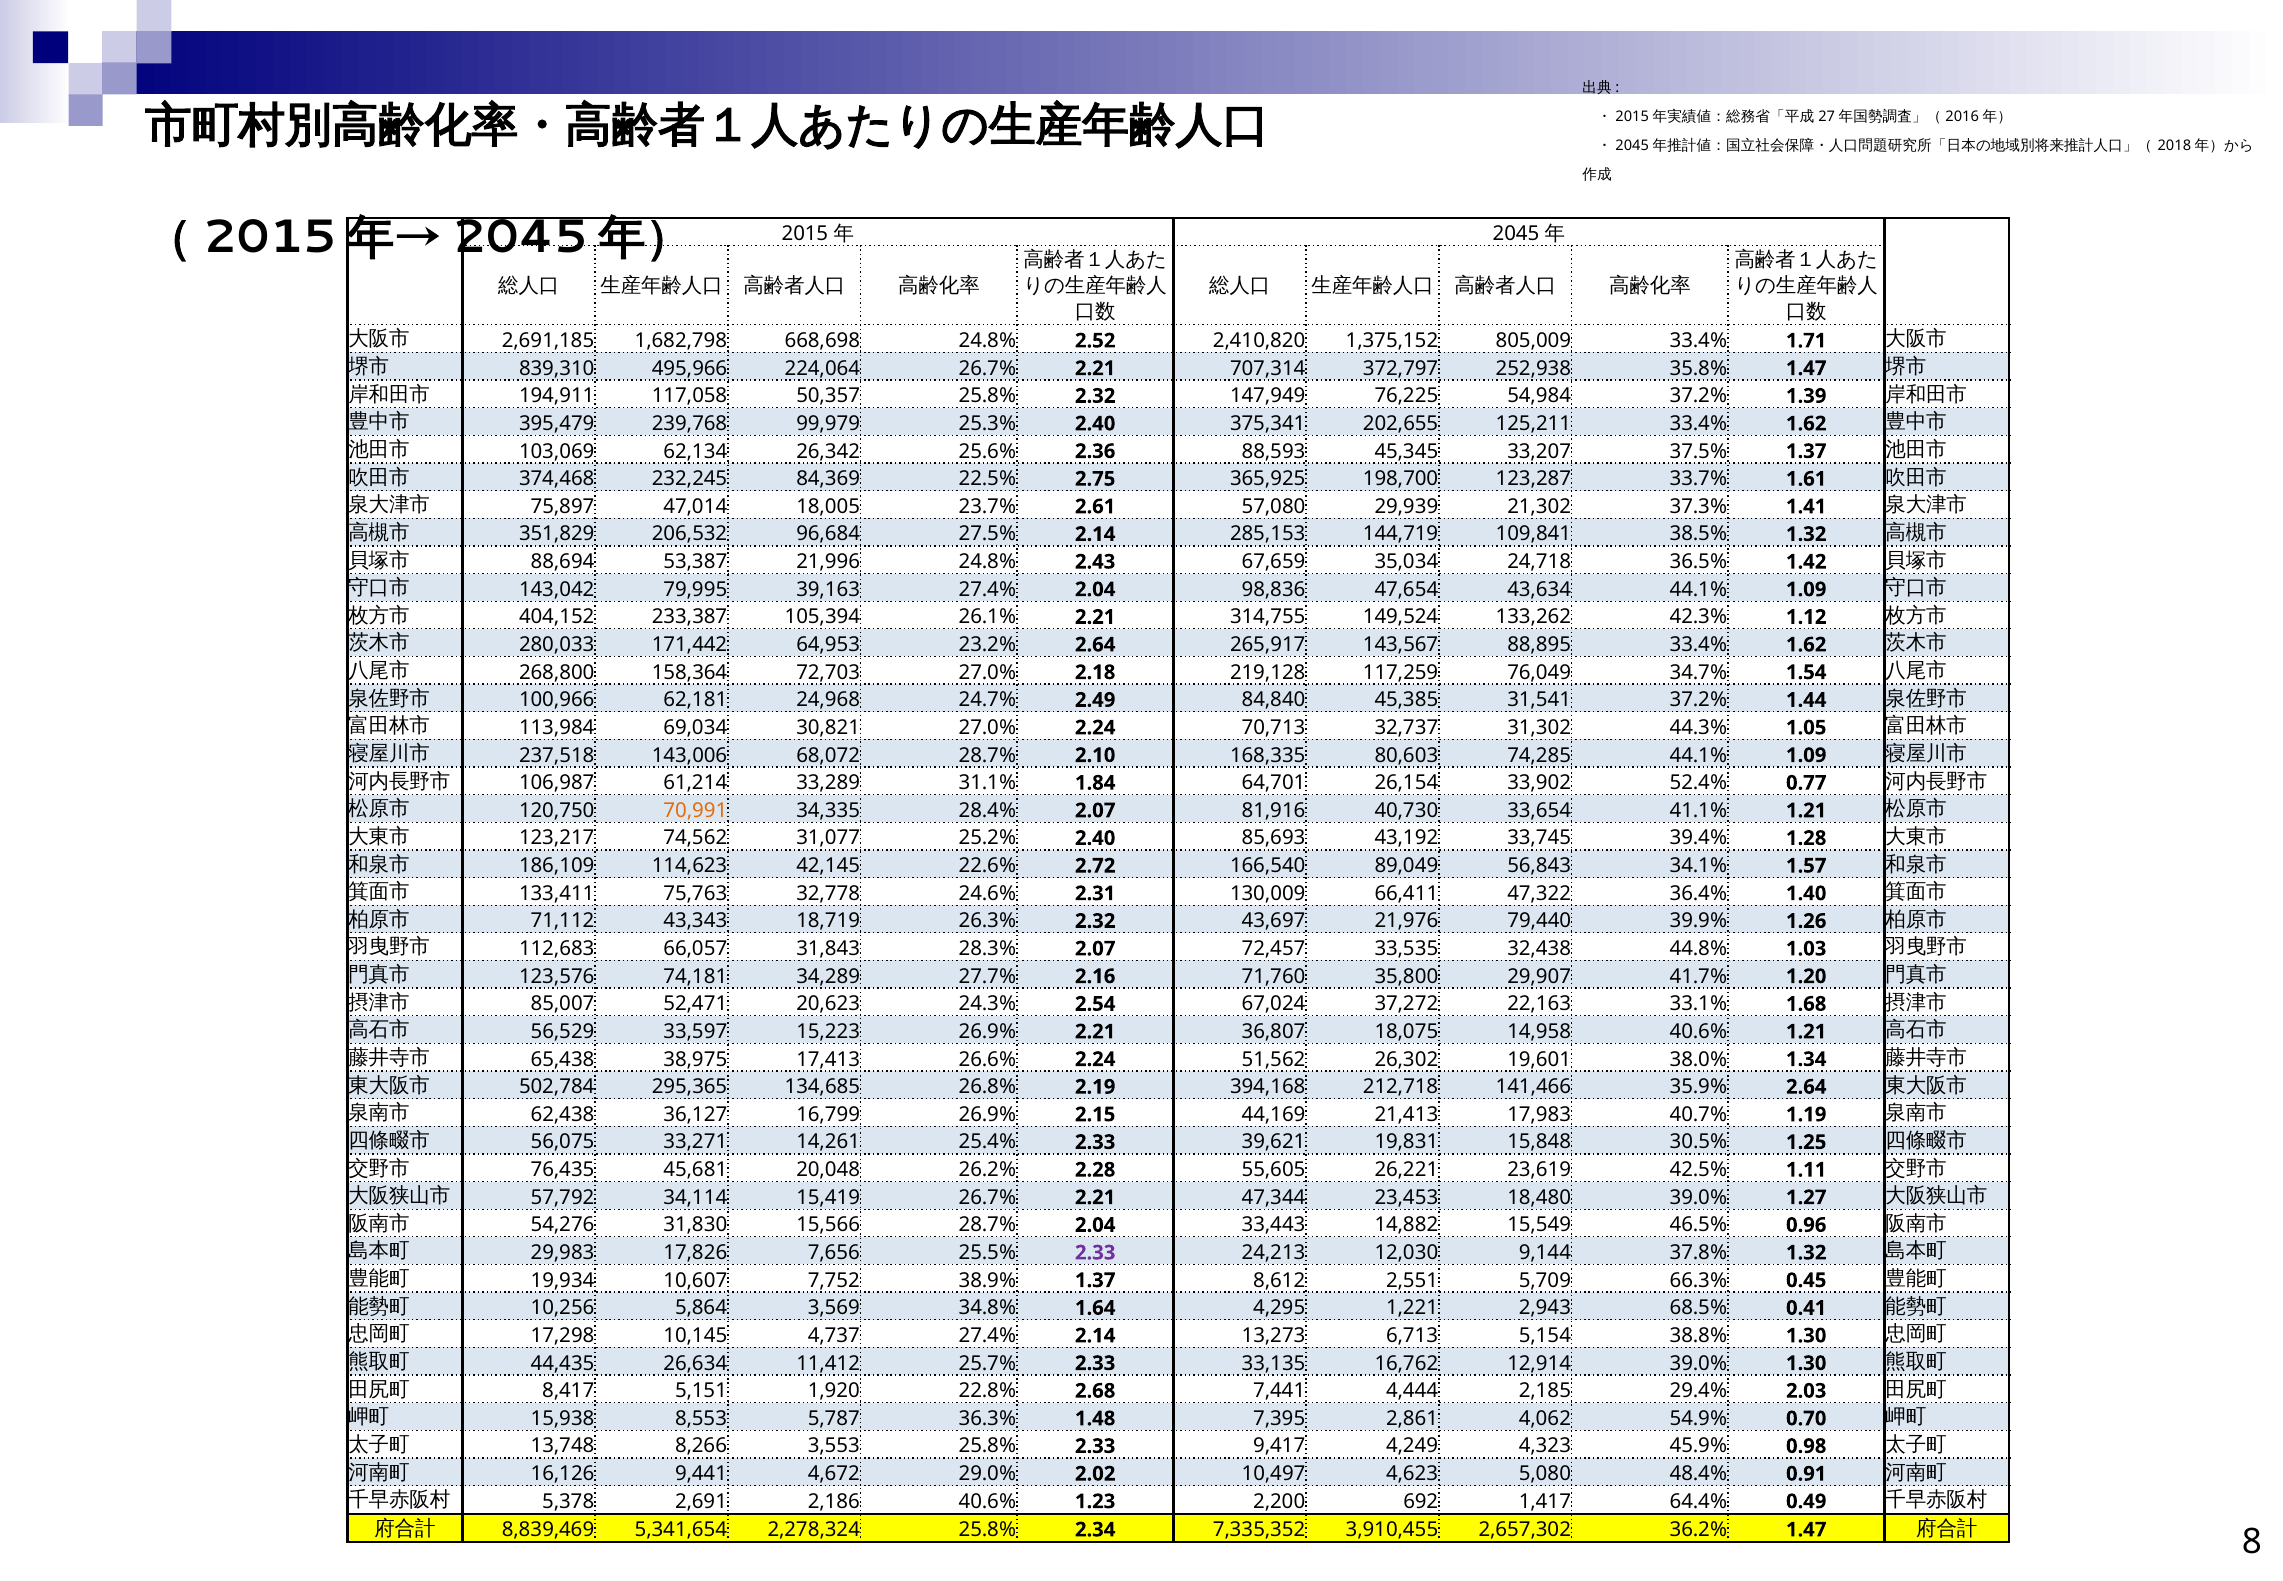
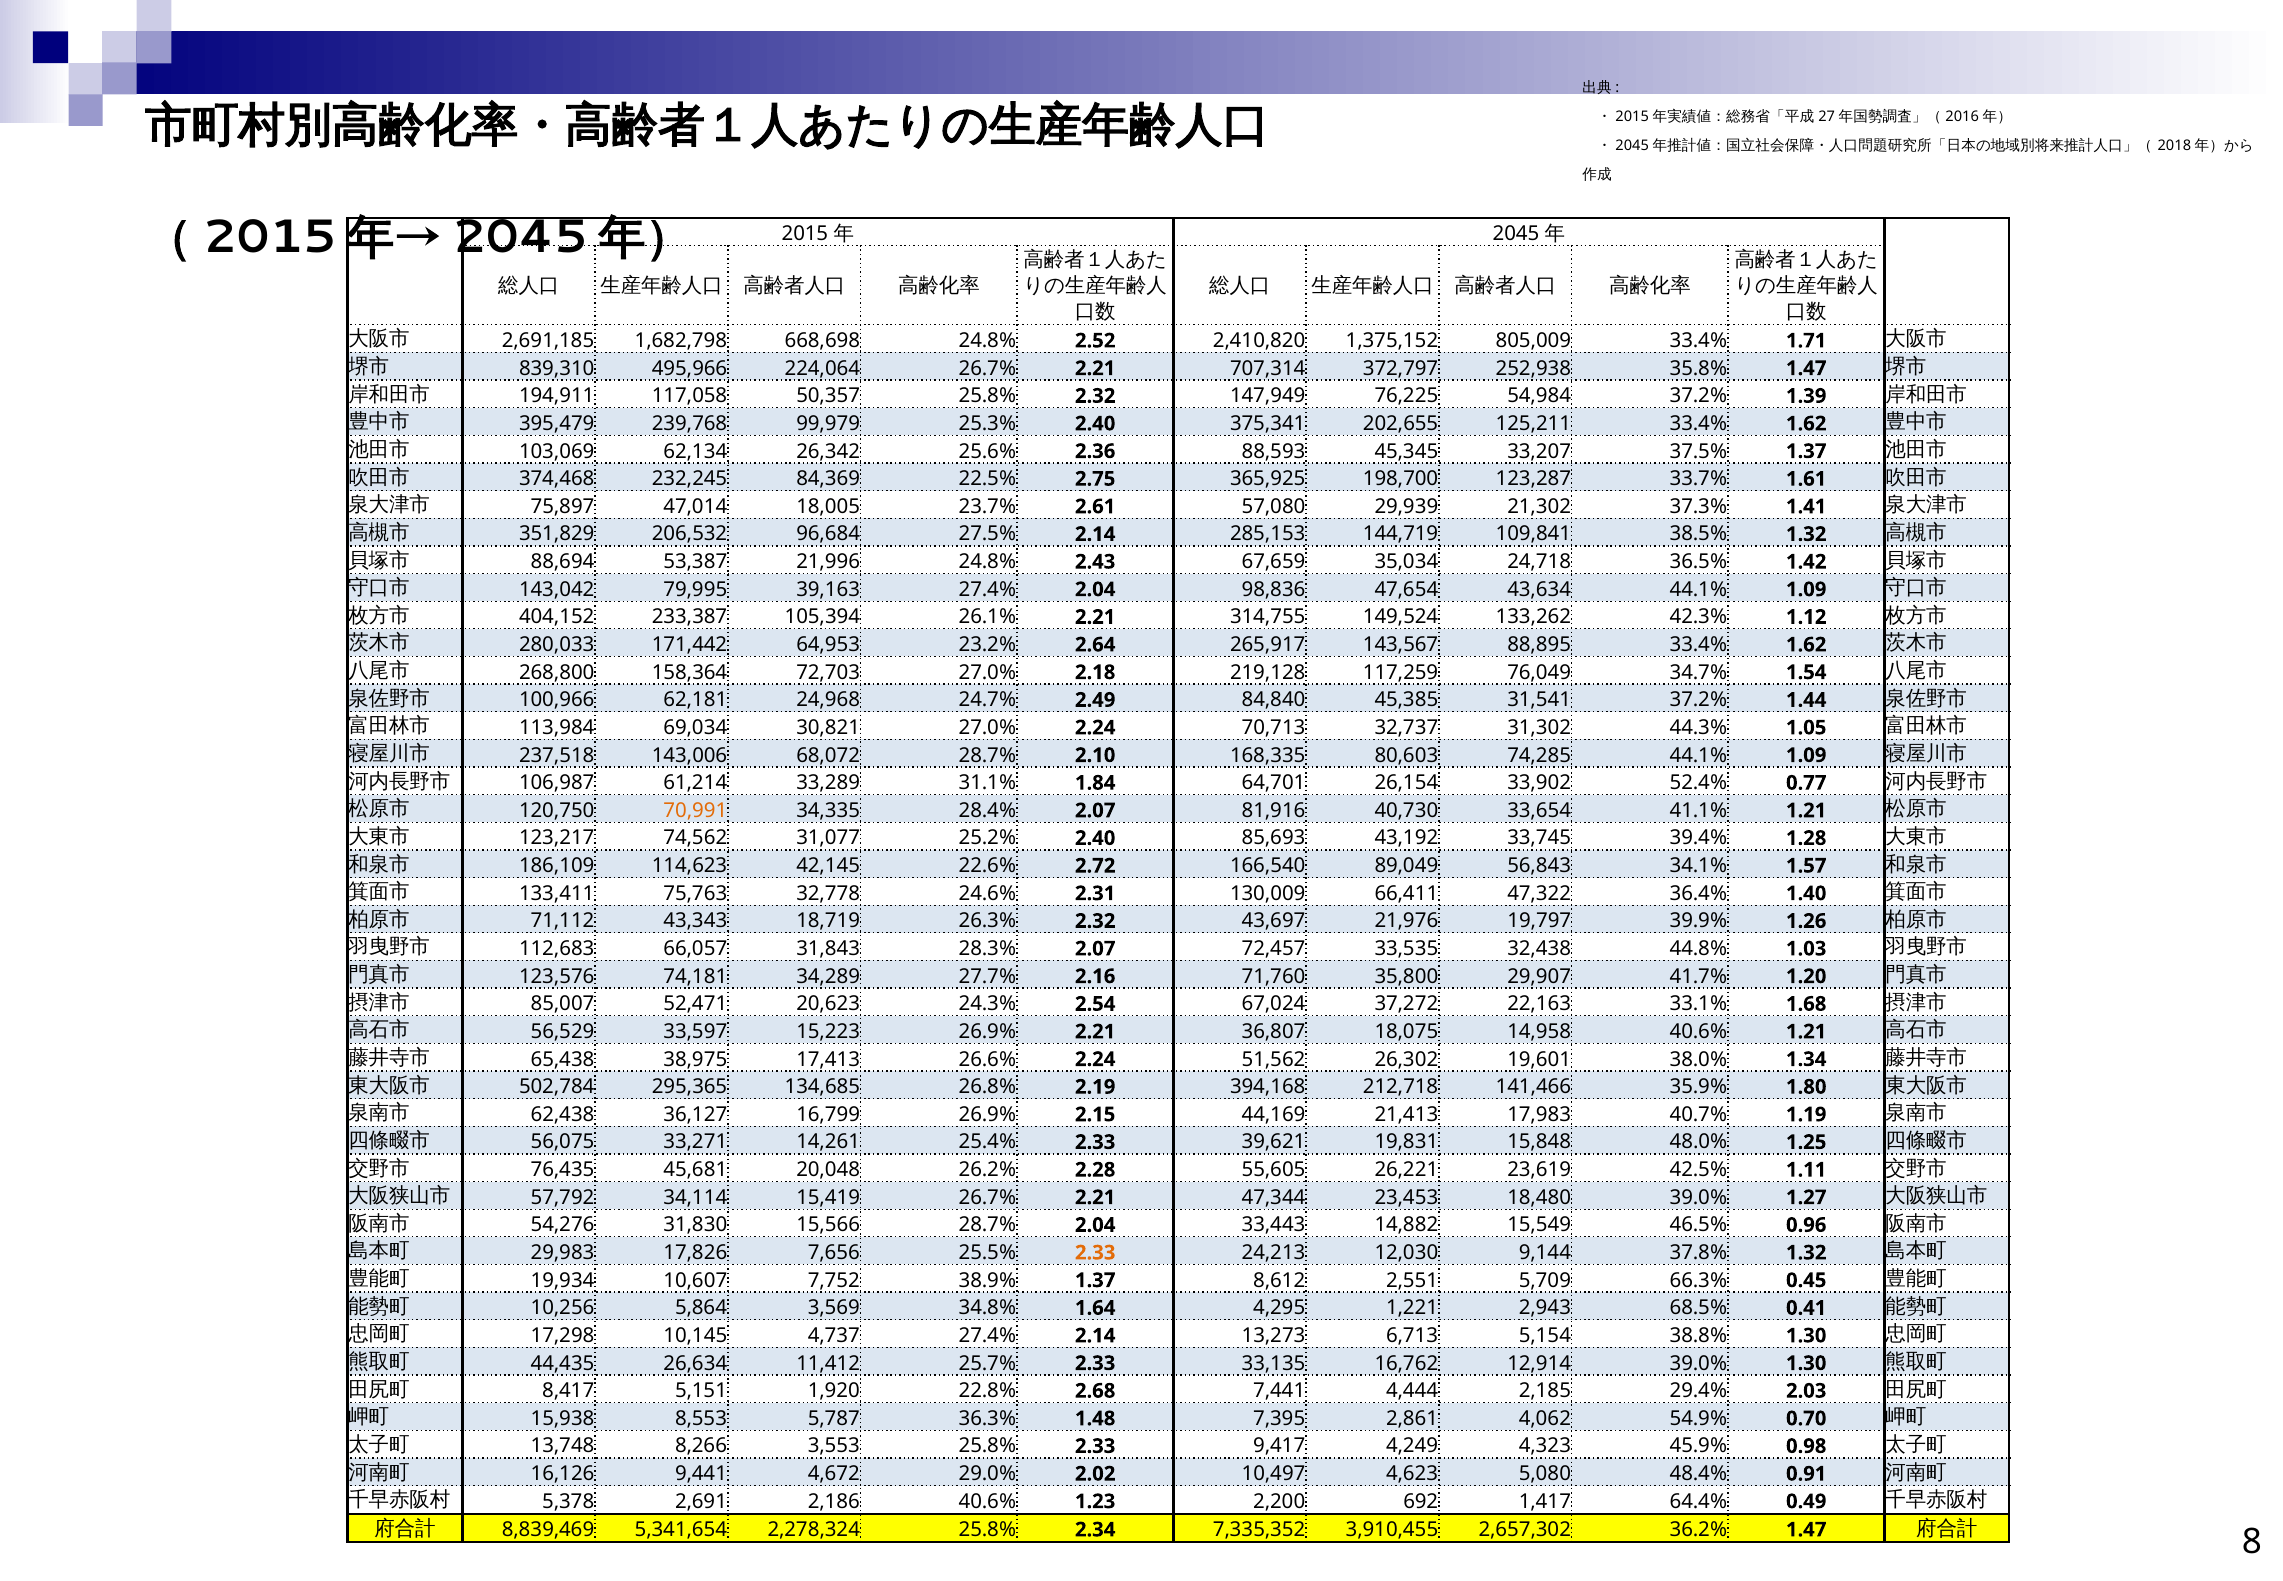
79,440: 79,440 -> 19,797 (1539, 921)
35.9% 2.64: 2.64 -> 1.80 (1806, 1087)
30.5%: 30.5% -> 48.0% (1698, 1142)
2.33 colour: purple -> orange (1095, 1252)
